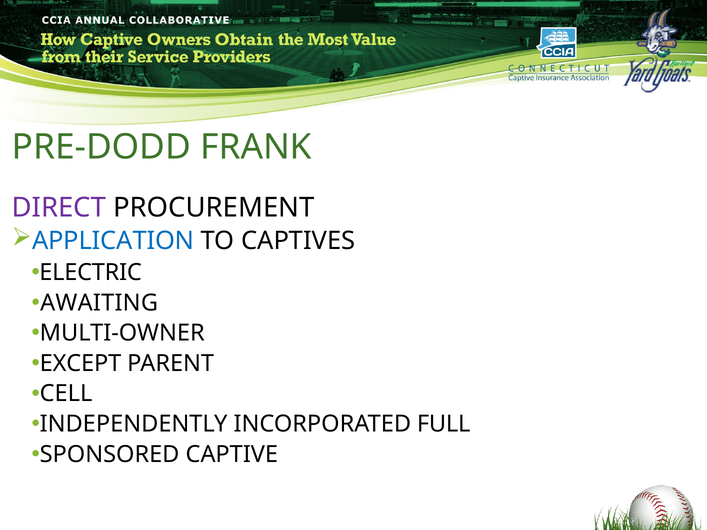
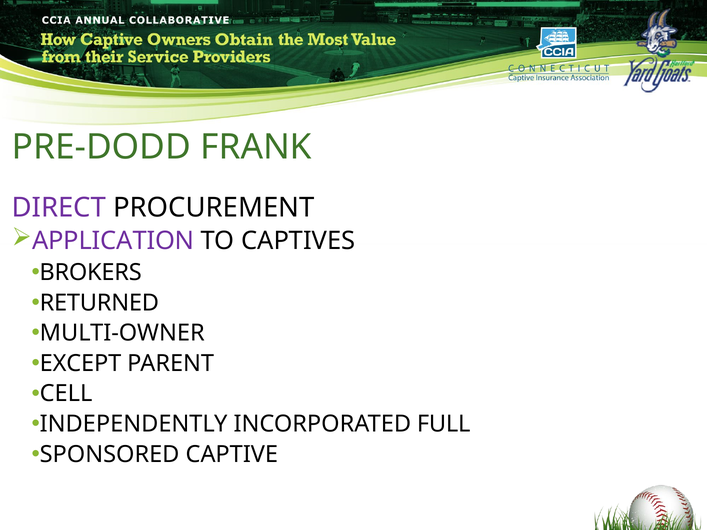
APPLICATION colour: blue -> purple (113, 241)
ELECTRIC: ELECTRIC -> BROKERS (91, 273)
AWAITING: AWAITING -> RETURNED (99, 303)
